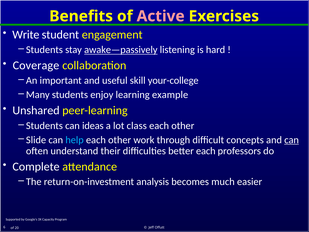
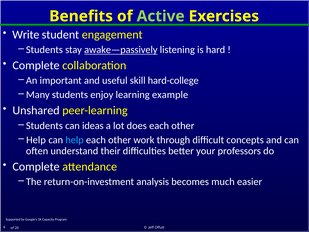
Active colour: pink -> light green (161, 16)
Coverage: Coverage -> Complete (36, 65)
your-college: your-college -> hard-college (173, 80)
class: class -> does (137, 125)
Slide: Slide -> Help (36, 140)
can underline: present -> none (292, 140)
better each: each -> your (206, 151)
